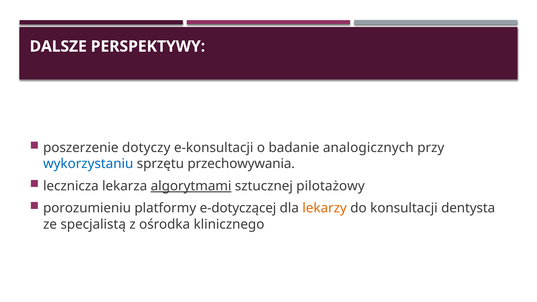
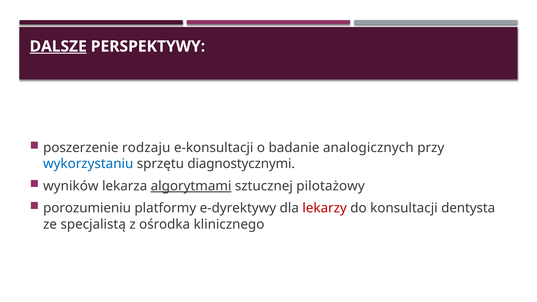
DALSZE underline: none -> present (58, 46)
dotyczy: dotyczy -> rodzaju (146, 148)
przechowywania: przechowywania -> diagnostycznymi (241, 164)
lecznicza: lecznicza -> wyników (71, 186)
e-dotyczącej: e-dotyczącej -> e-dyrektywy (238, 208)
lekarzy colour: orange -> red (325, 208)
